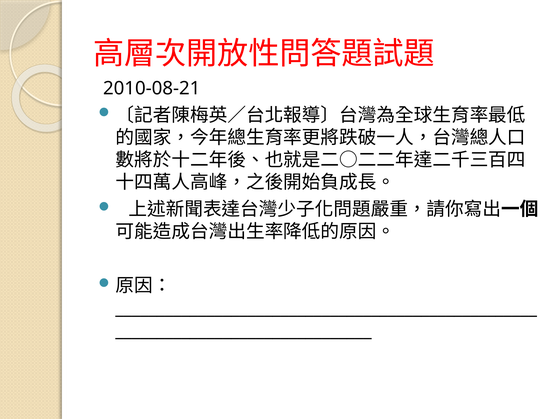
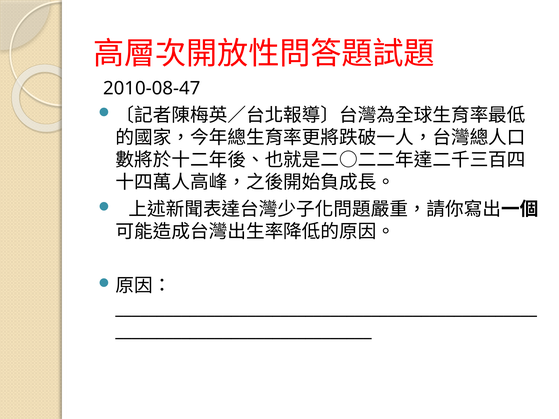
2010-08-21: 2010-08-21 -> 2010-08-47 (152, 88)
